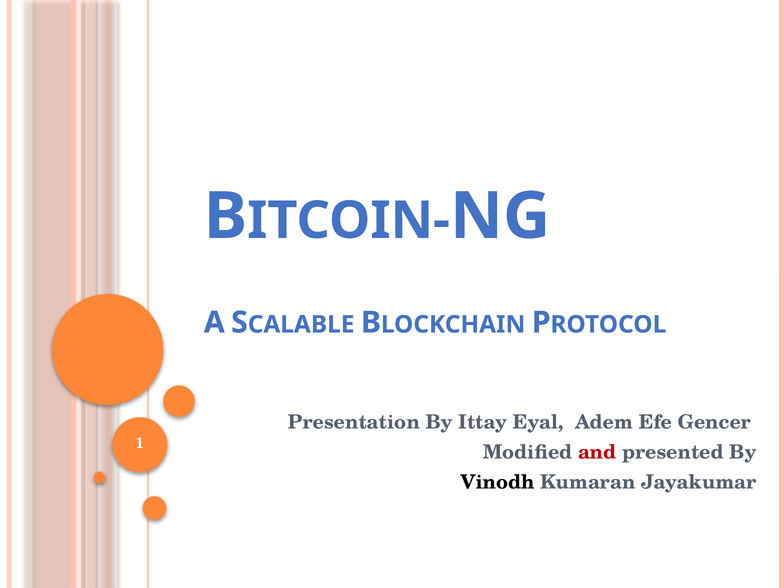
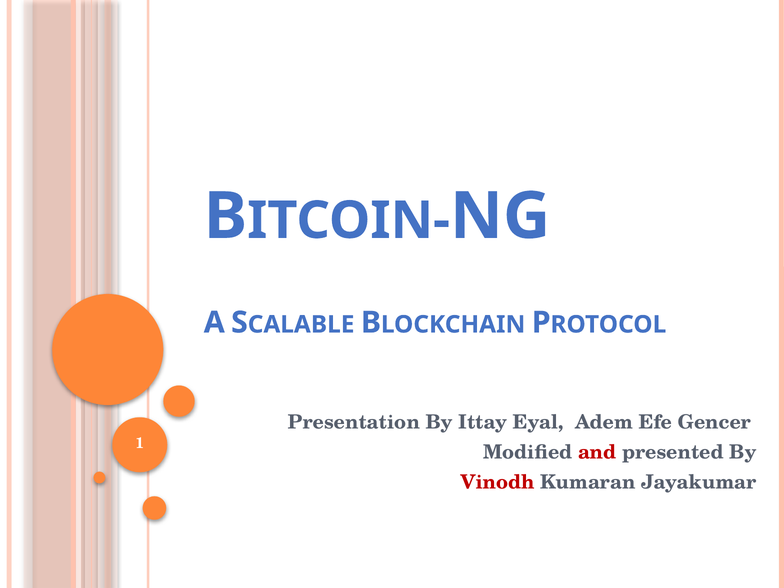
Vinodh colour: black -> red (498, 482)
